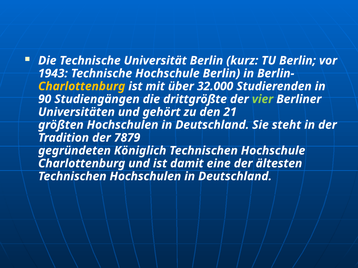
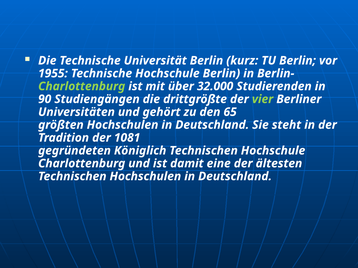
1943: 1943 -> 1955 (53, 74)
Charlottenburg colour: yellow -> light green (82, 86)
21: 21 -> 65 (230, 112)
7879: 7879 -> 1081 (127, 138)
